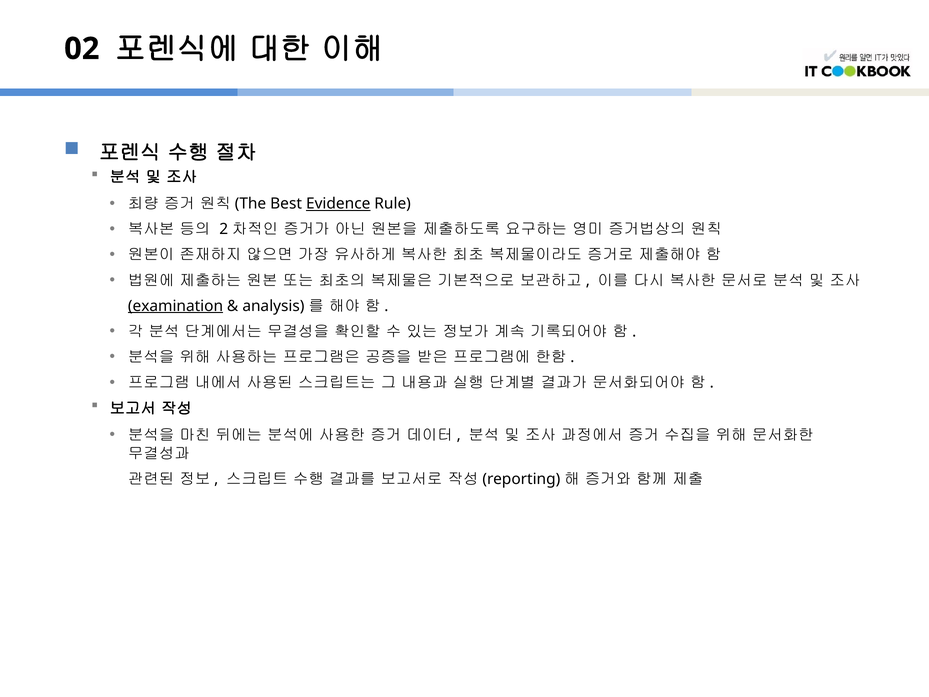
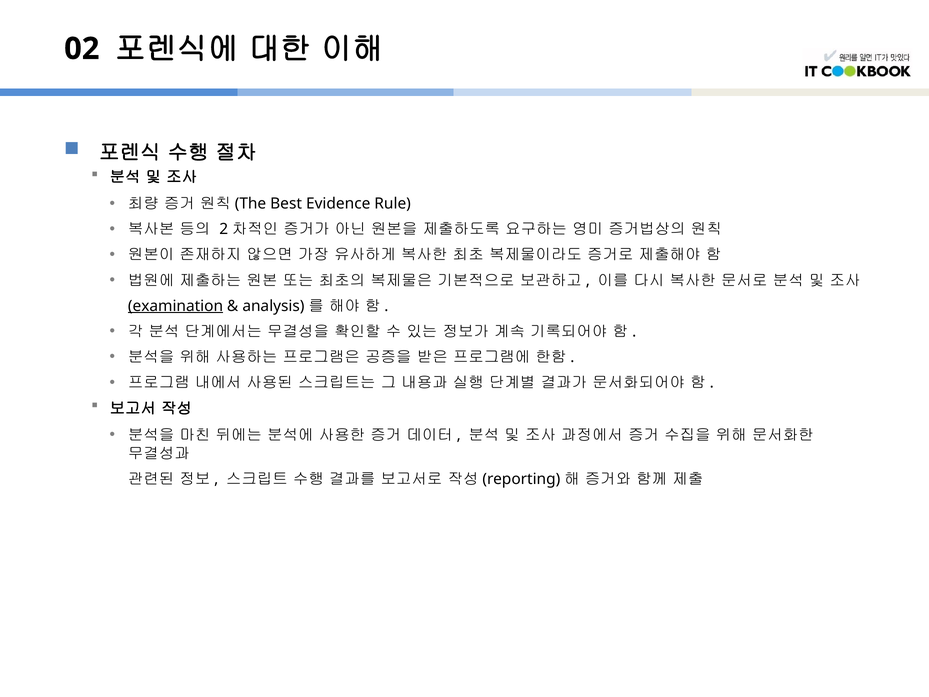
Evidence underline: present -> none (338, 204)
